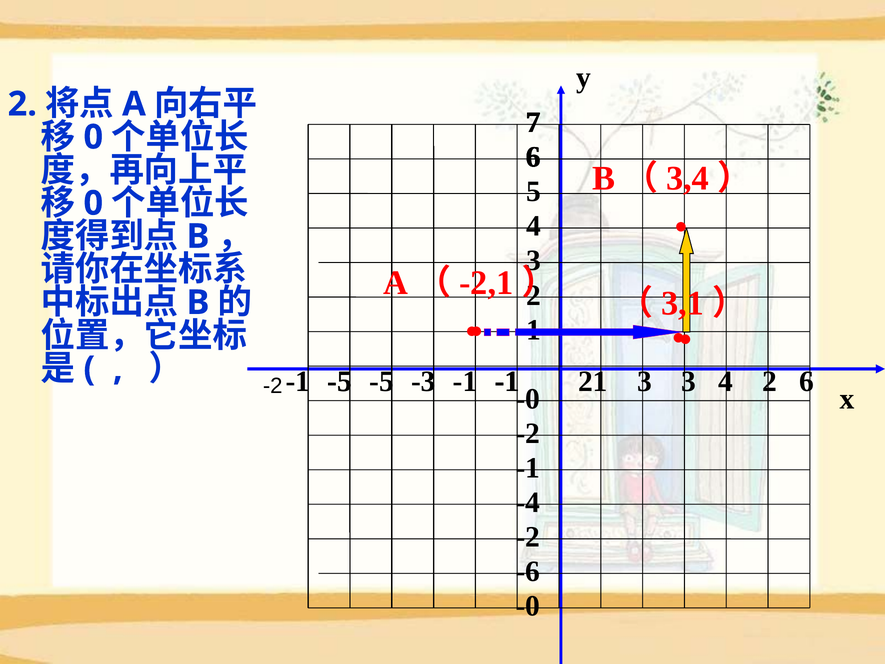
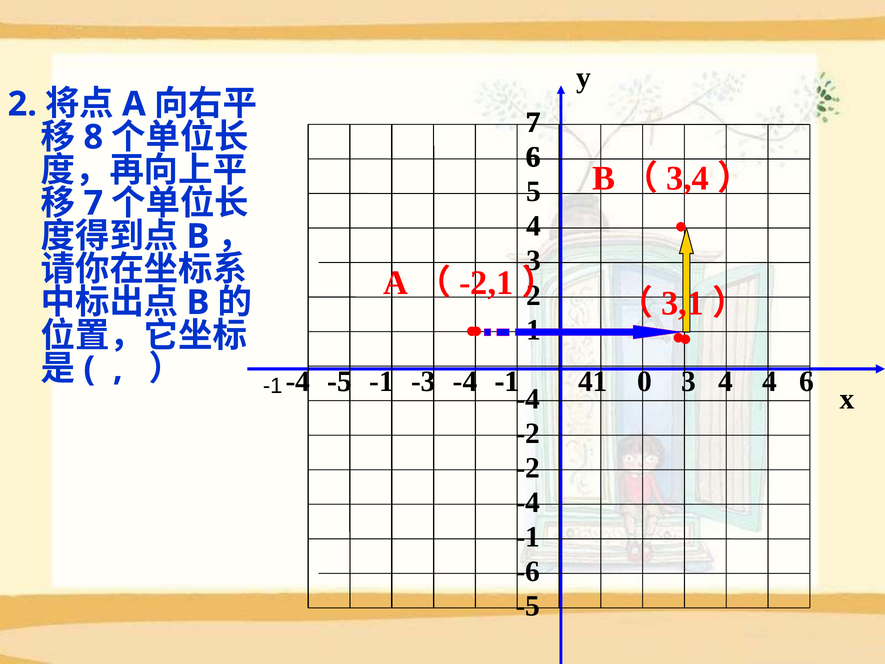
0: 0 -> 8 (93, 137)
0: 0 -> 7 (93, 203)
-1: -1 -> -4 (298, 381)
-5: -5 -> -1 (382, 381)
-3 -1: -1 -> -4 (465, 381)
2: 2 -> 4 (586, 381)
1 3: 3 -> 0 (644, 381)
3 4 2: 2 -> 4 (770, 381)
-2: -2 -> -1 (273, 386)
-0: -0 -> -4 (528, 399)
-1: -1 -> -2 (528, 468)
-2: -2 -> -1 (528, 537)
-0: -0 -> -5 (528, 606)
